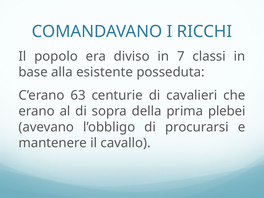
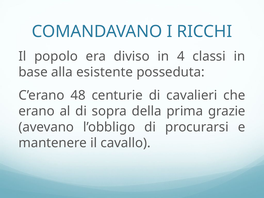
7: 7 -> 4 (181, 56)
63: 63 -> 48 (78, 95)
plebei: plebei -> grazie (227, 111)
